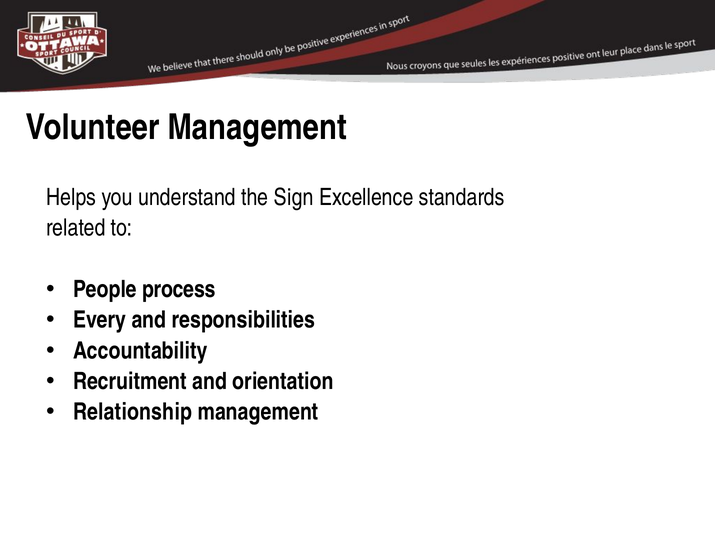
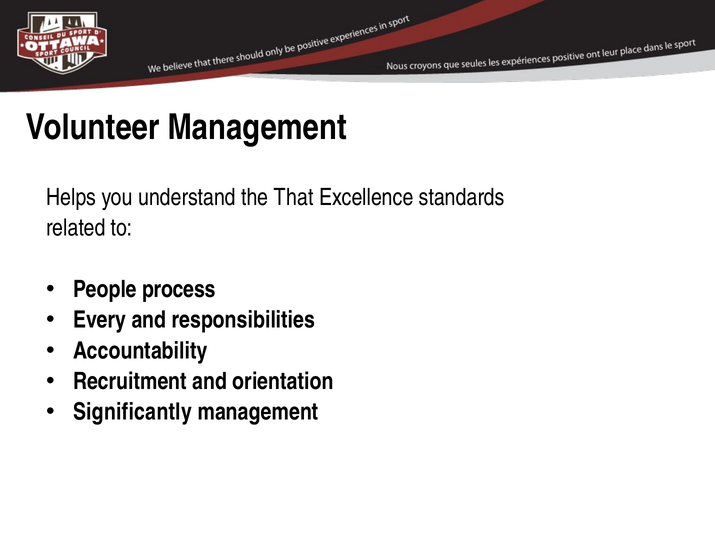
Sign: Sign -> That (294, 197)
Relationship: Relationship -> Significantly (133, 412)
